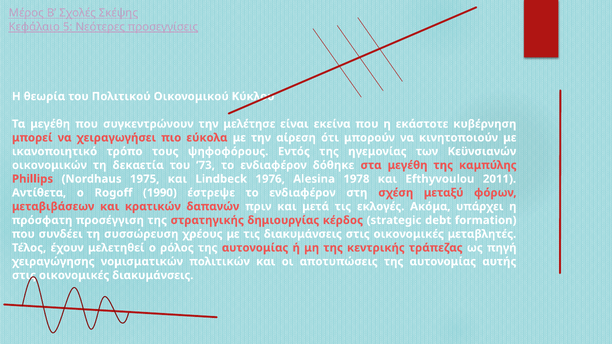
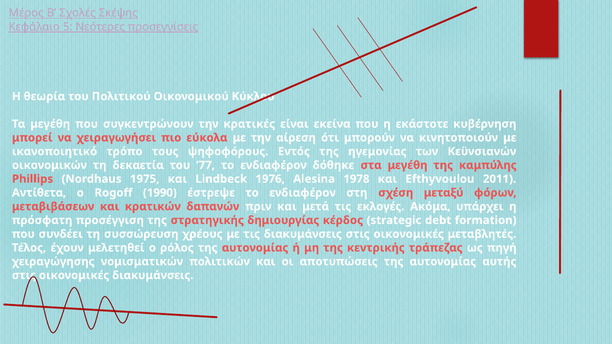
μελέτησε: μελέτησε -> κρατικές (249, 124)
’73: ’73 -> ’77 (206, 165)
